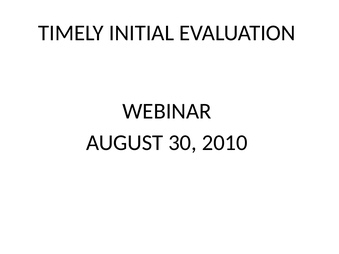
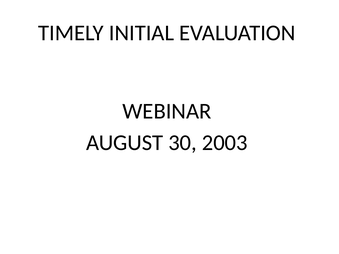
2010: 2010 -> 2003 (225, 143)
